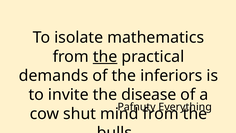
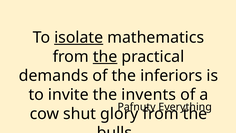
isolate underline: none -> present (79, 37)
disease: disease -> invents (149, 95)
mind: mind -> glory (119, 114)
